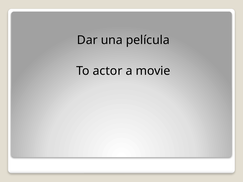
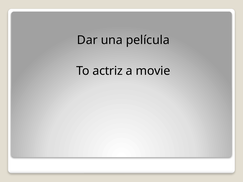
actor: actor -> actriz (108, 71)
